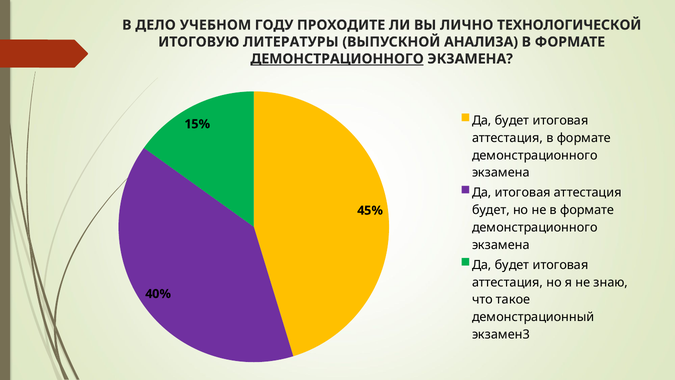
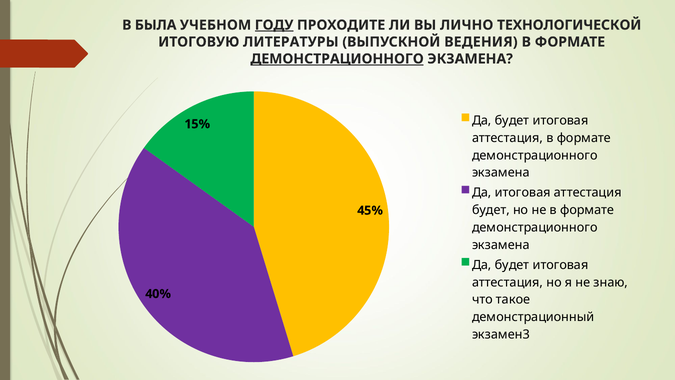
ДЕЛО: ДЕЛО -> БЫЛА (156, 25)
ГОДУ underline: none -> present (274, 25)
АНАЛИЗА: АНАЛИЗА -> ВЕДЕНИЯ (481, 42)
